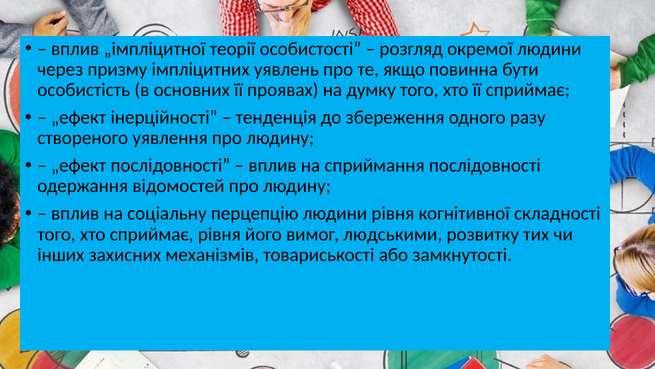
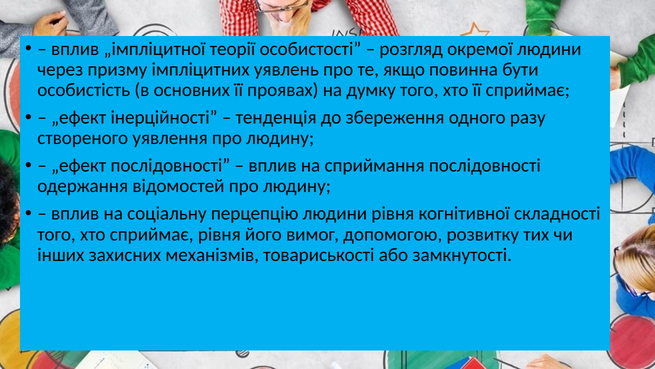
людськими: людськими -> допомогою (393, 234)
